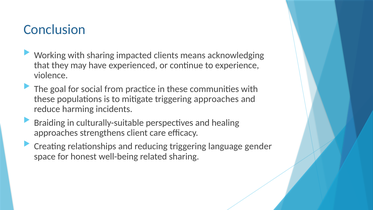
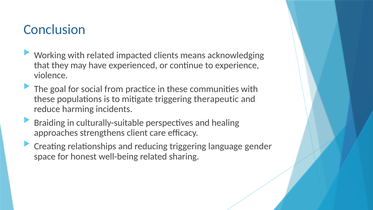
with sharing: sharing -> related (100, 55)
triggering approaches: approaches -> therapeutic (216, 99)
